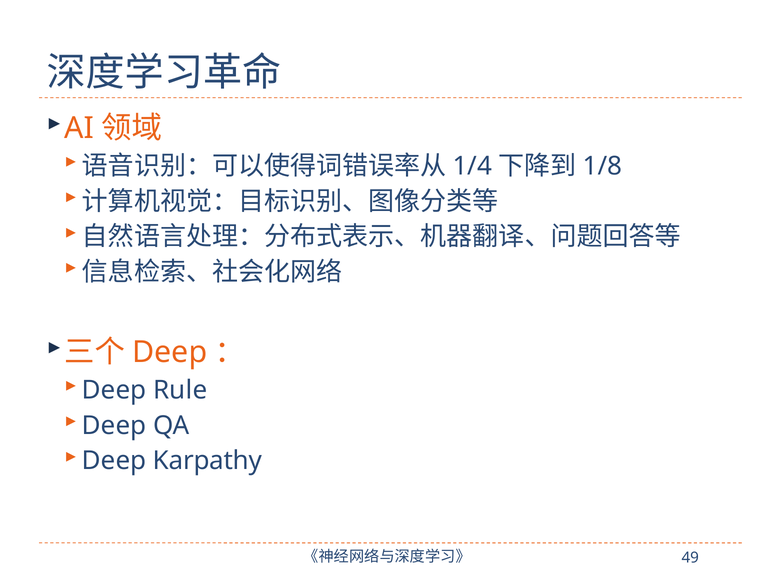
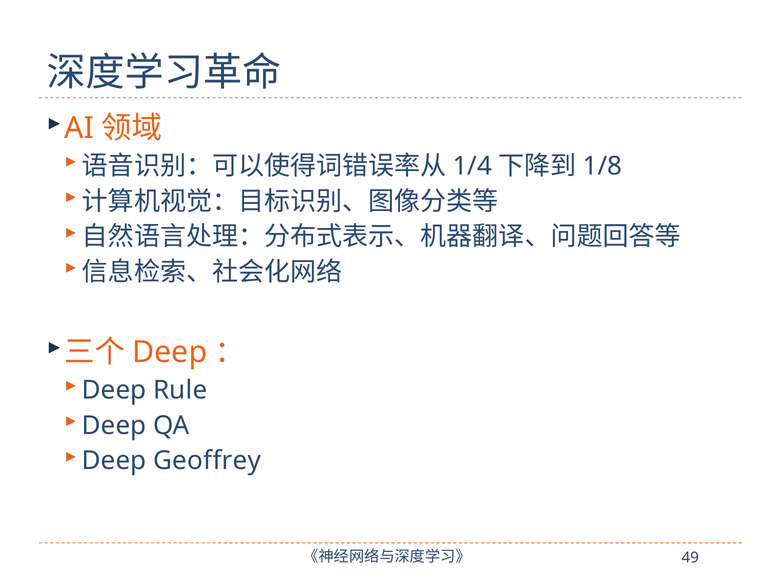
Karpathy: Karpathy -> Geoffrey (207, 461)
